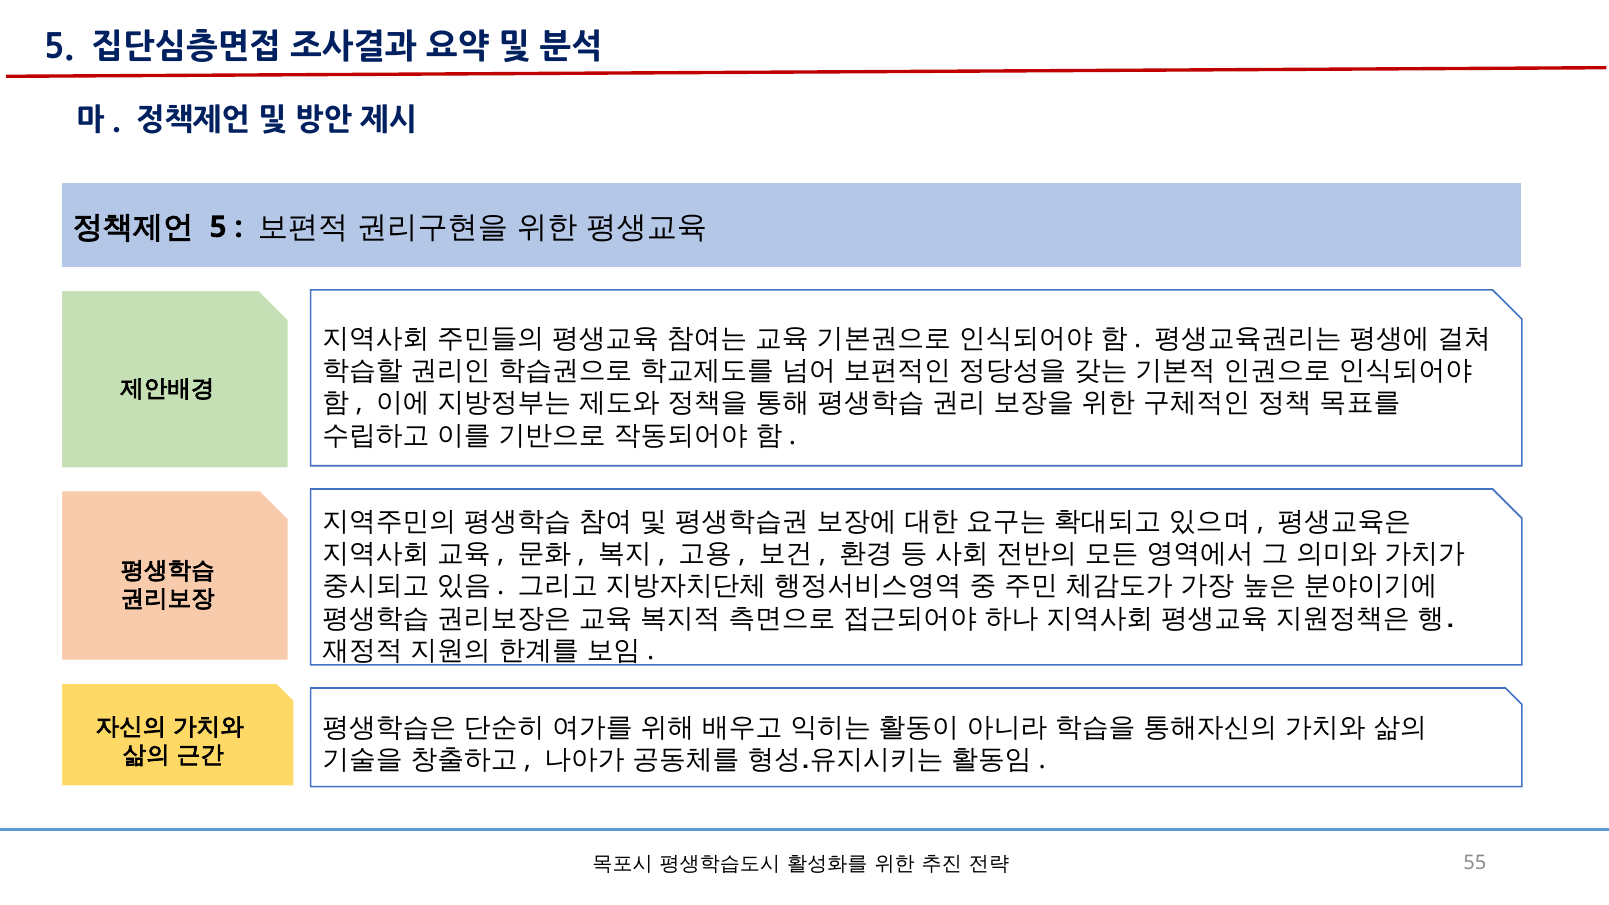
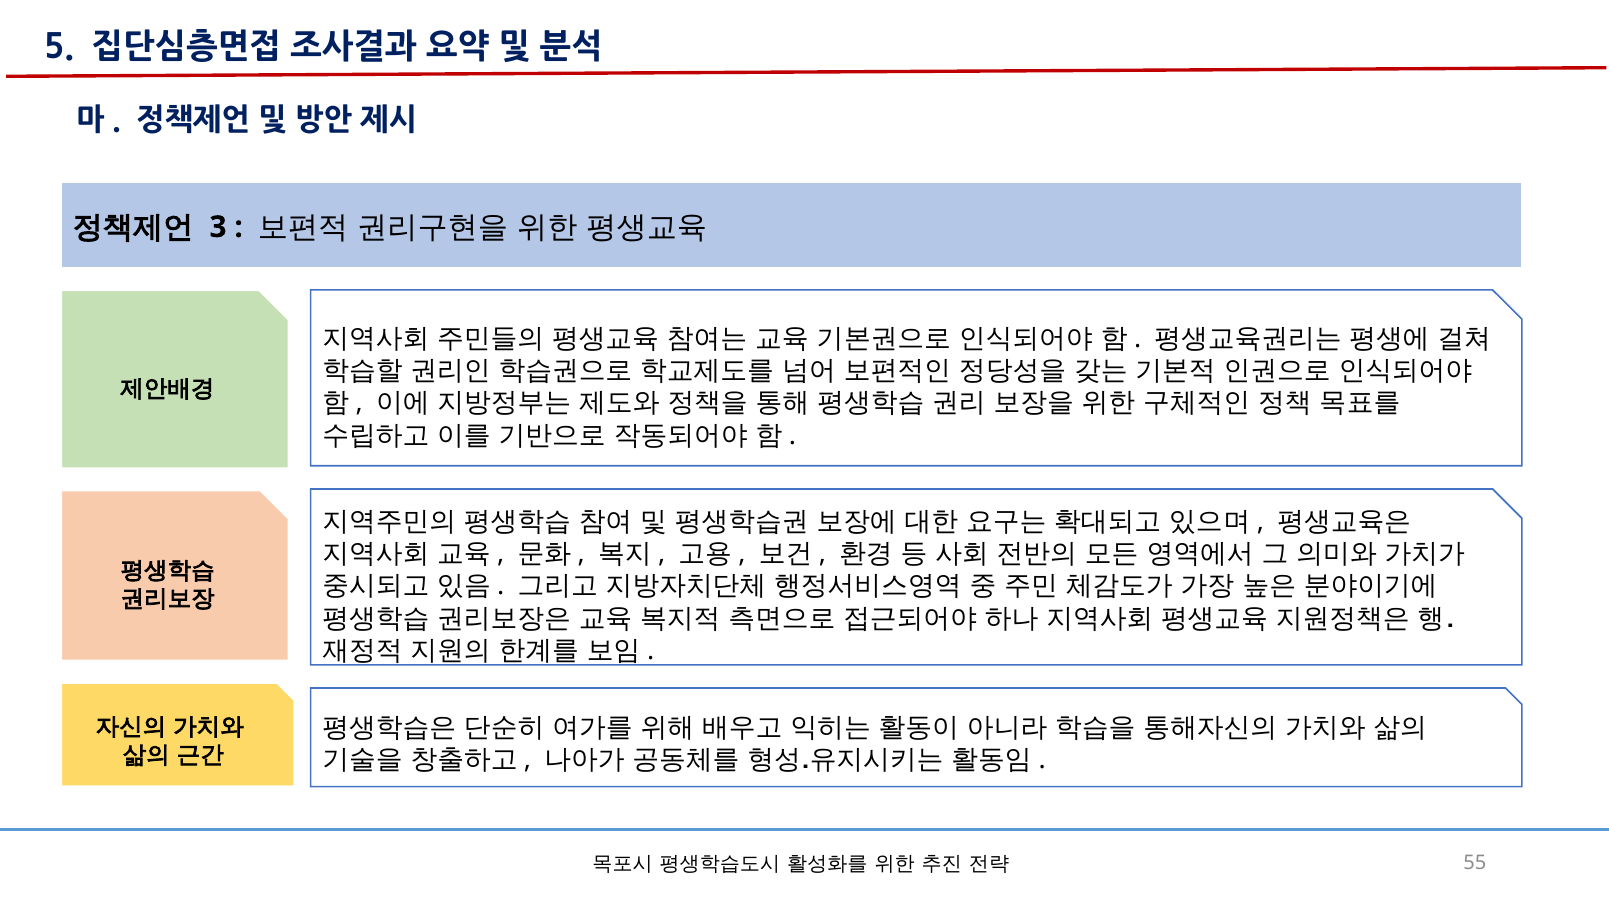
5: 5 -> 3 (218, 227)
